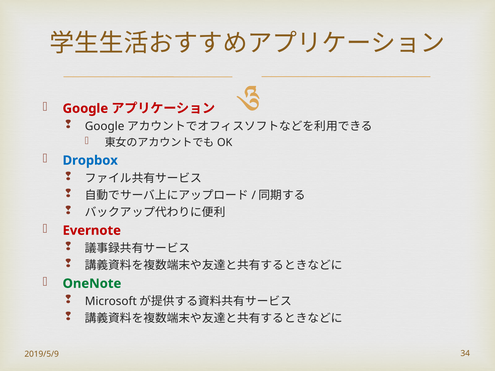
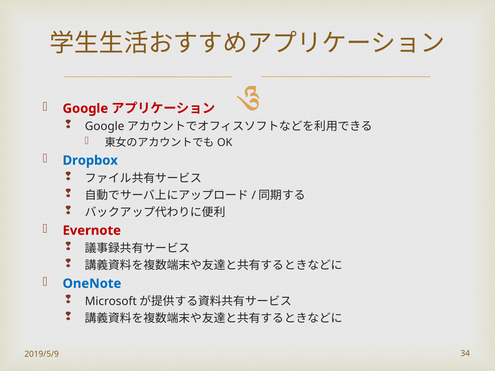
OneNote colour: green -> blue (92, 284)
